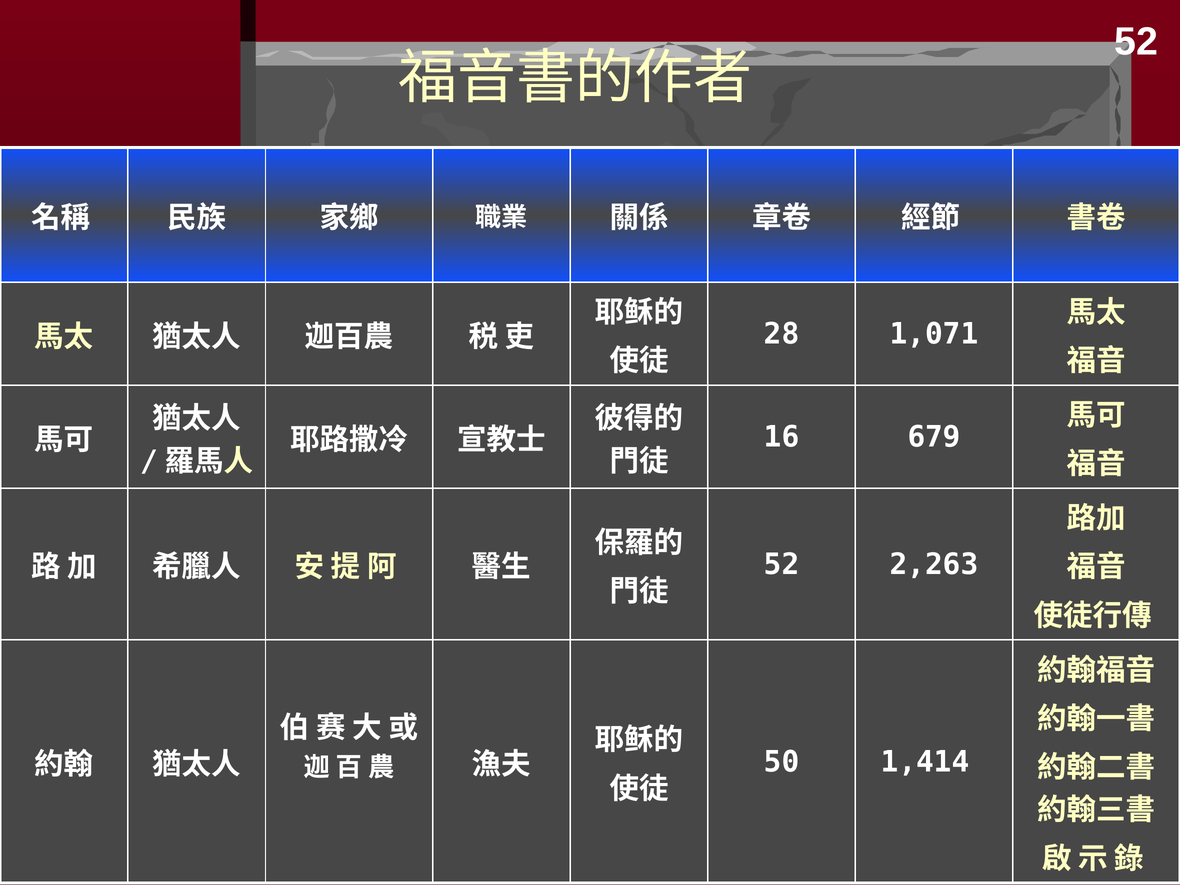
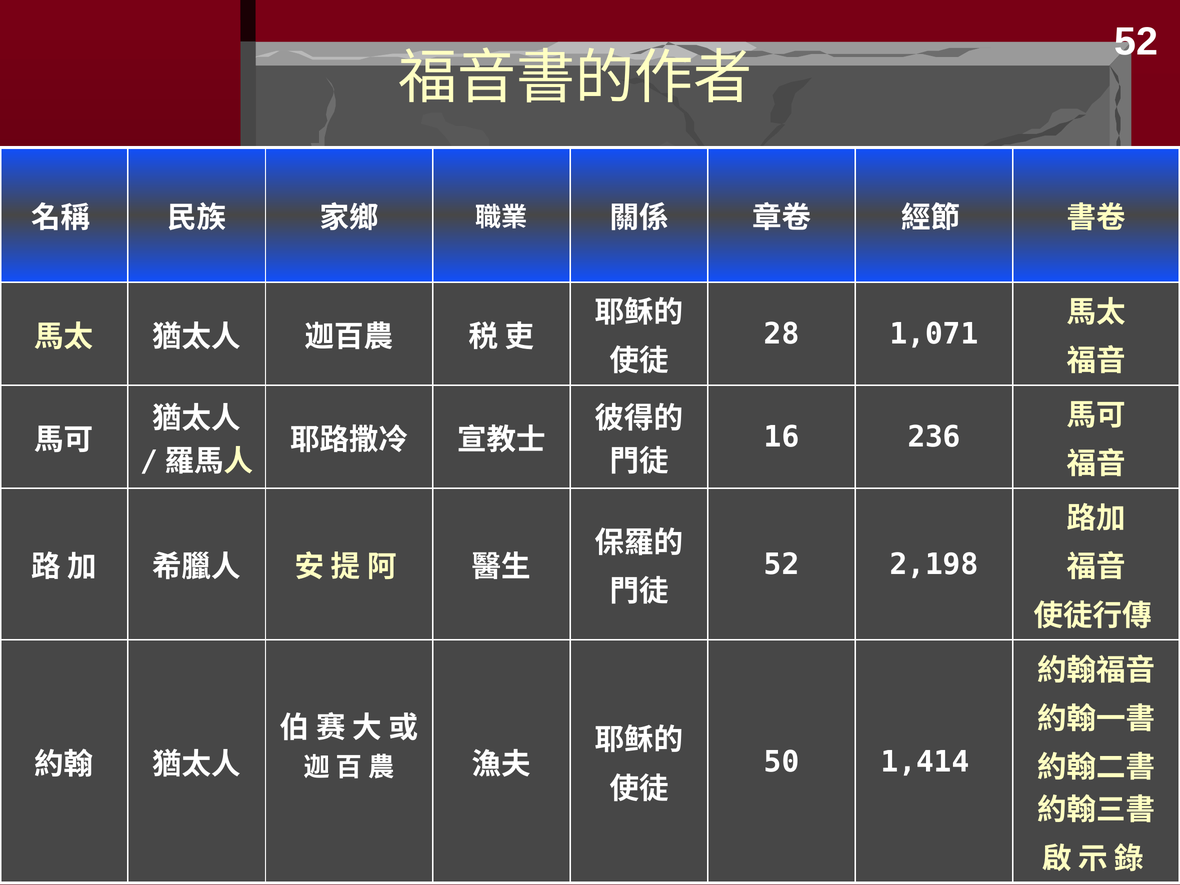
679: 679 -> 236 (934, 437)
2,263: 2,263 -> 2,198 (934, 565)
